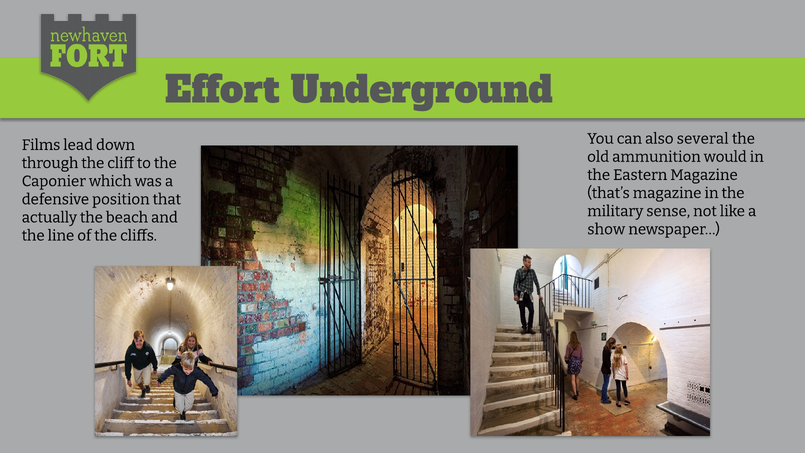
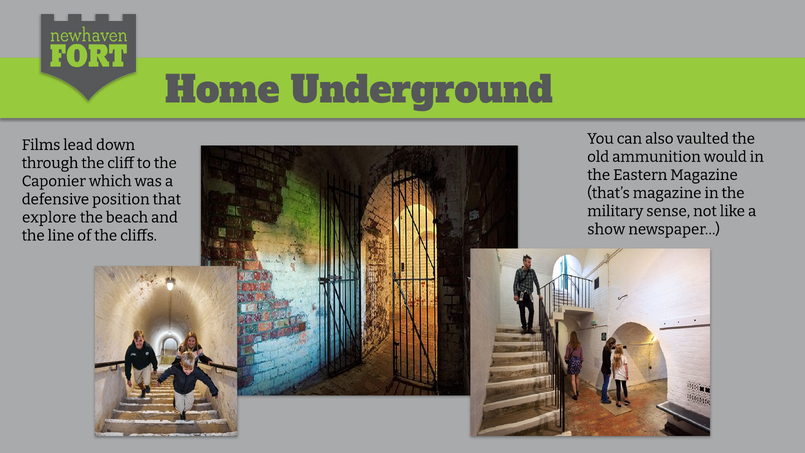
Effort: Effort -> Home (223, 90)
several: several -> vaulted (703, 139)
actually: actually -> explore (49, 217)
